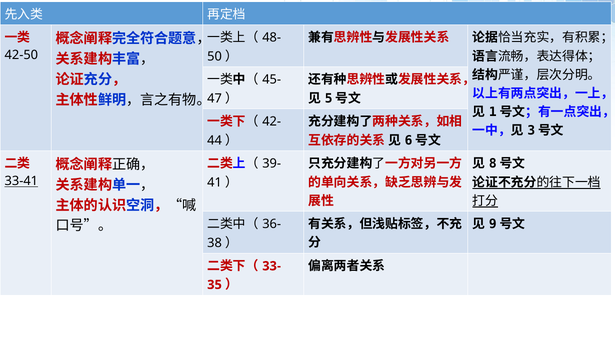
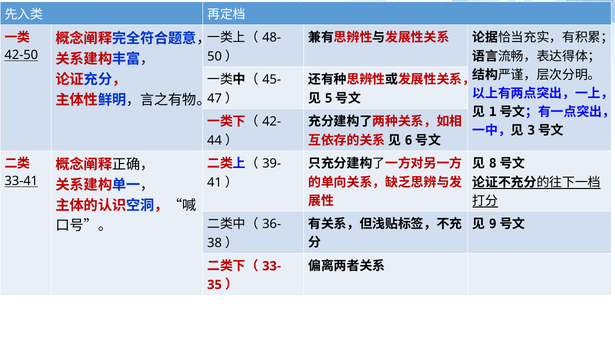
42-50 underline: none -> present (21, 55)
